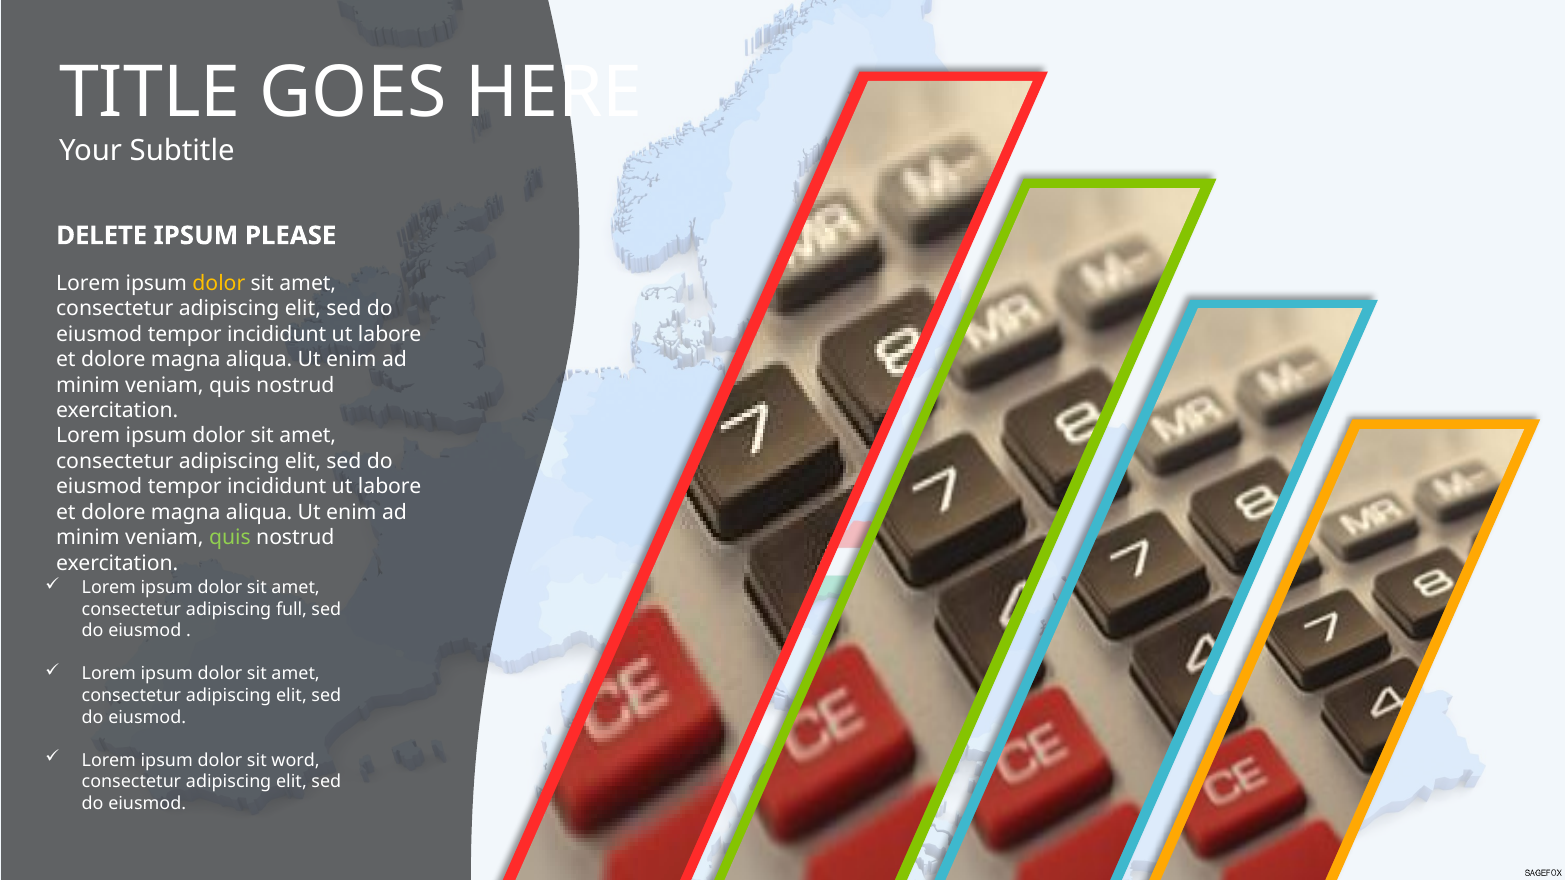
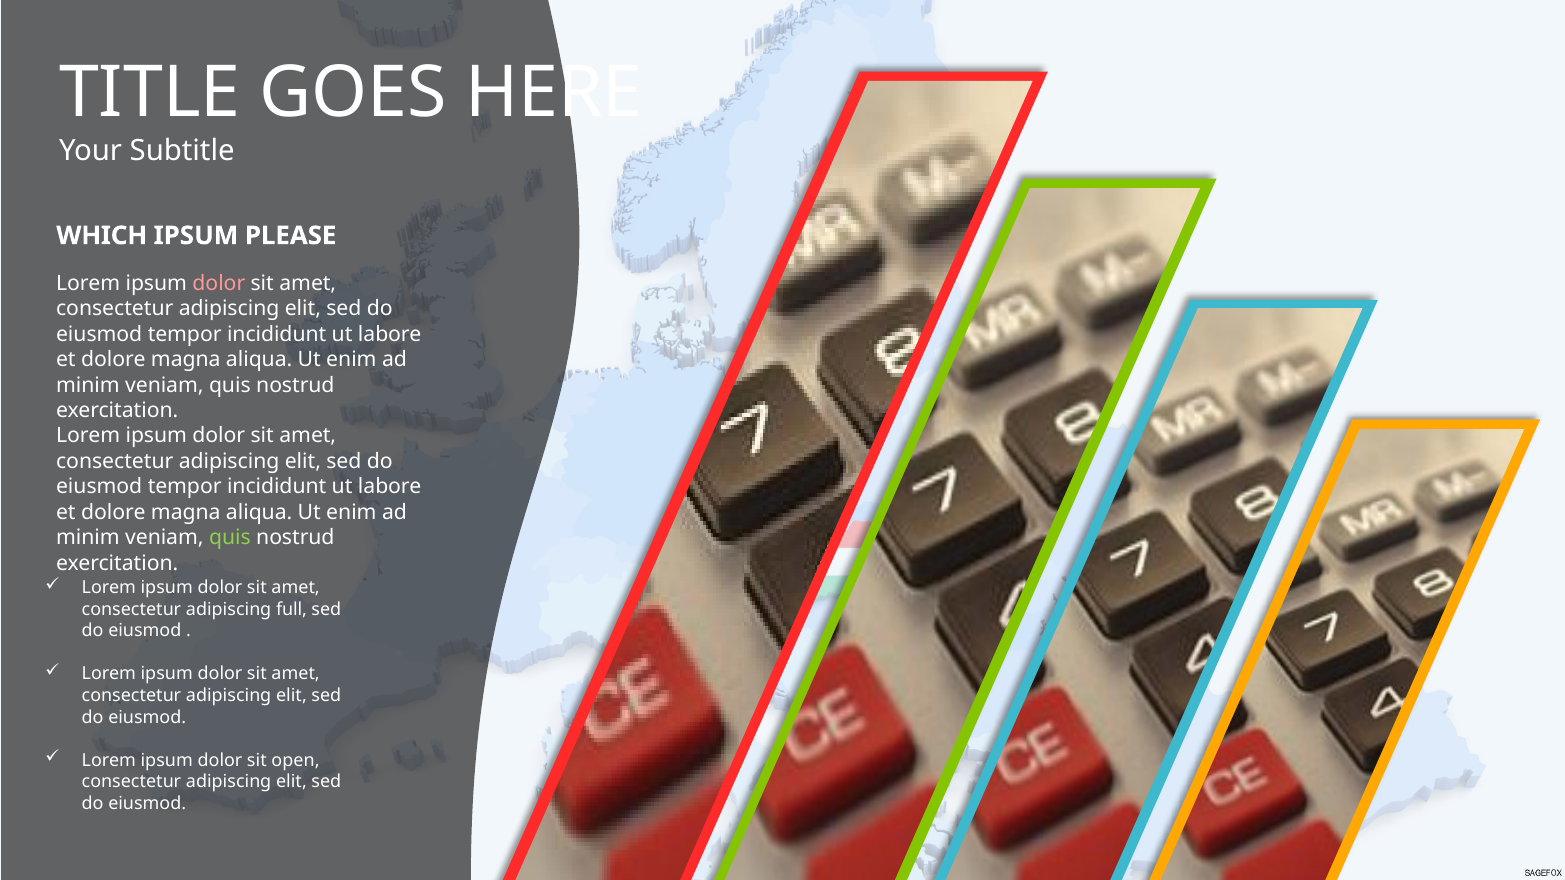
DELETE: DELETE -> WHICH (102, 236)
dolor colour: yellow -> pink (219, 283)
word: word -> open (296, 760)
